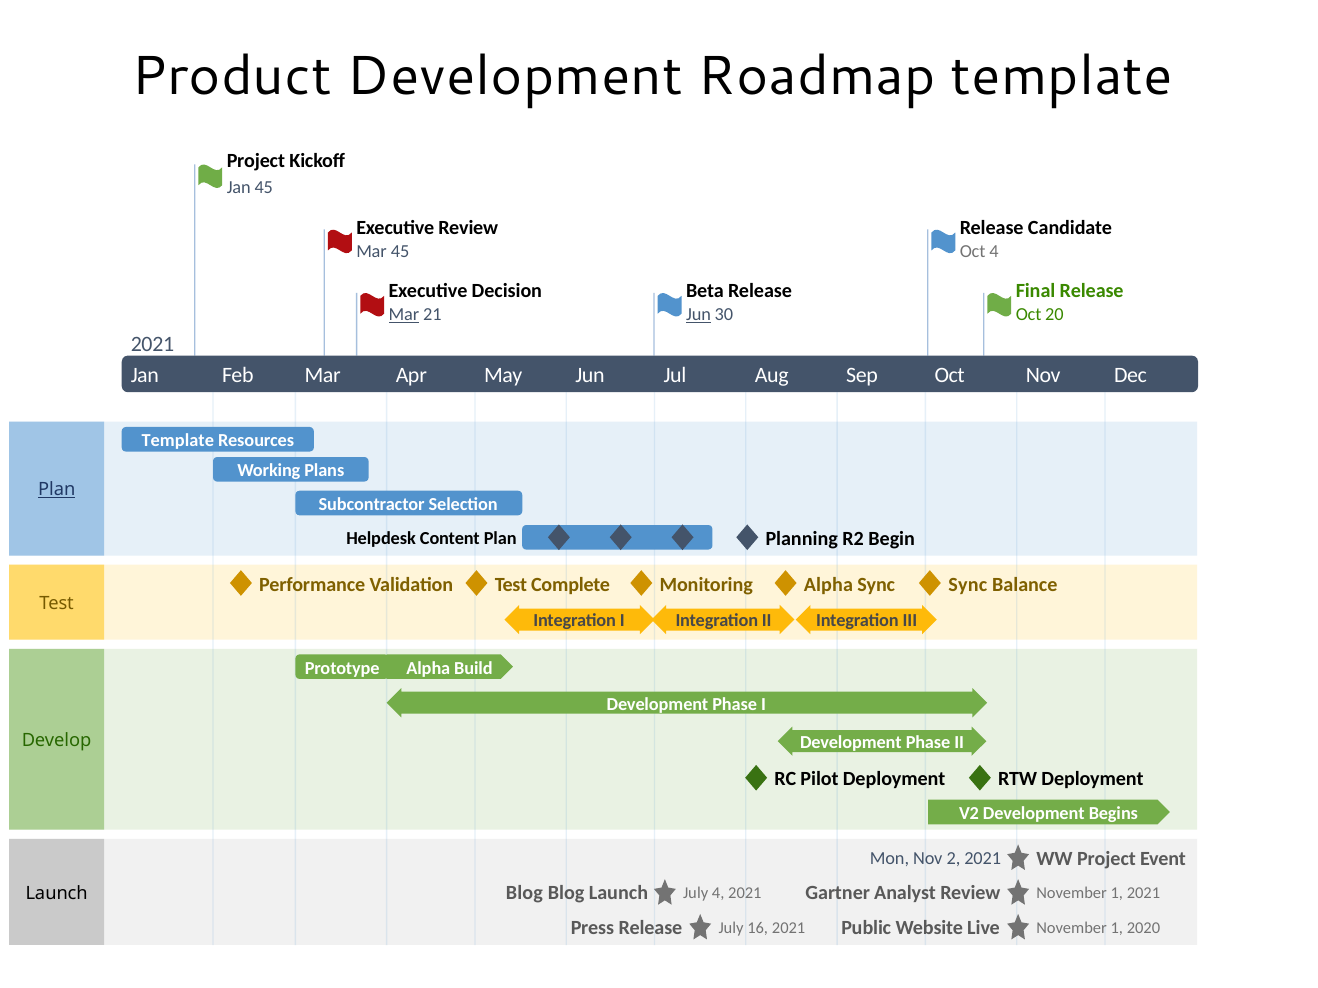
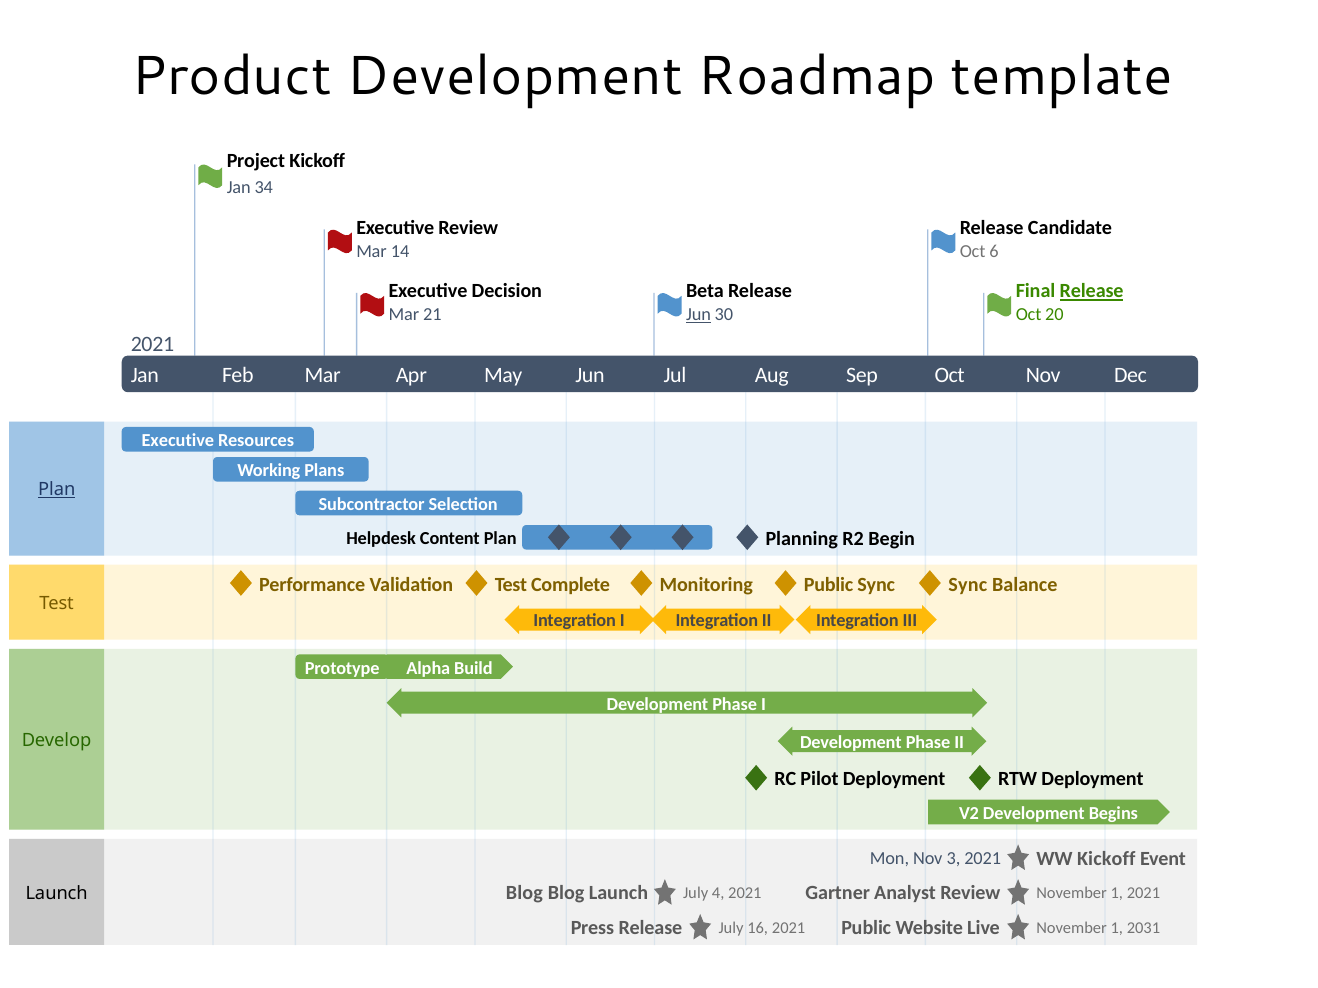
Jan 45: 45 -> 34 (264, 188)
Mar 45: 45 -> 14 (400, 251)
Oct 4: 4 -> 6 (994, 251)
Release underline: none -> present (1092, 291)
Mar underline: present -> none (404, 315)
Template: Template -> Executive (178, 441)
Monitoring Alpha: Alpha -> Public (829, 585)
2: 2 -> 3 (954, 859)
WW Project: Project -> Kickoff (1106, 859)
2020: 2020 -> 2031 (1143, 928)
